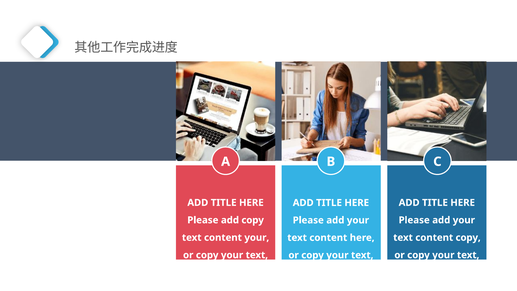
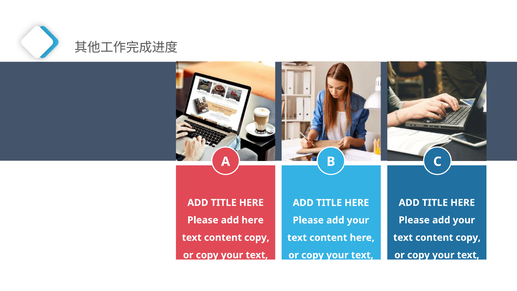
add copy: copy -> here (253, 220)
your: your -> copy (257, 237)
